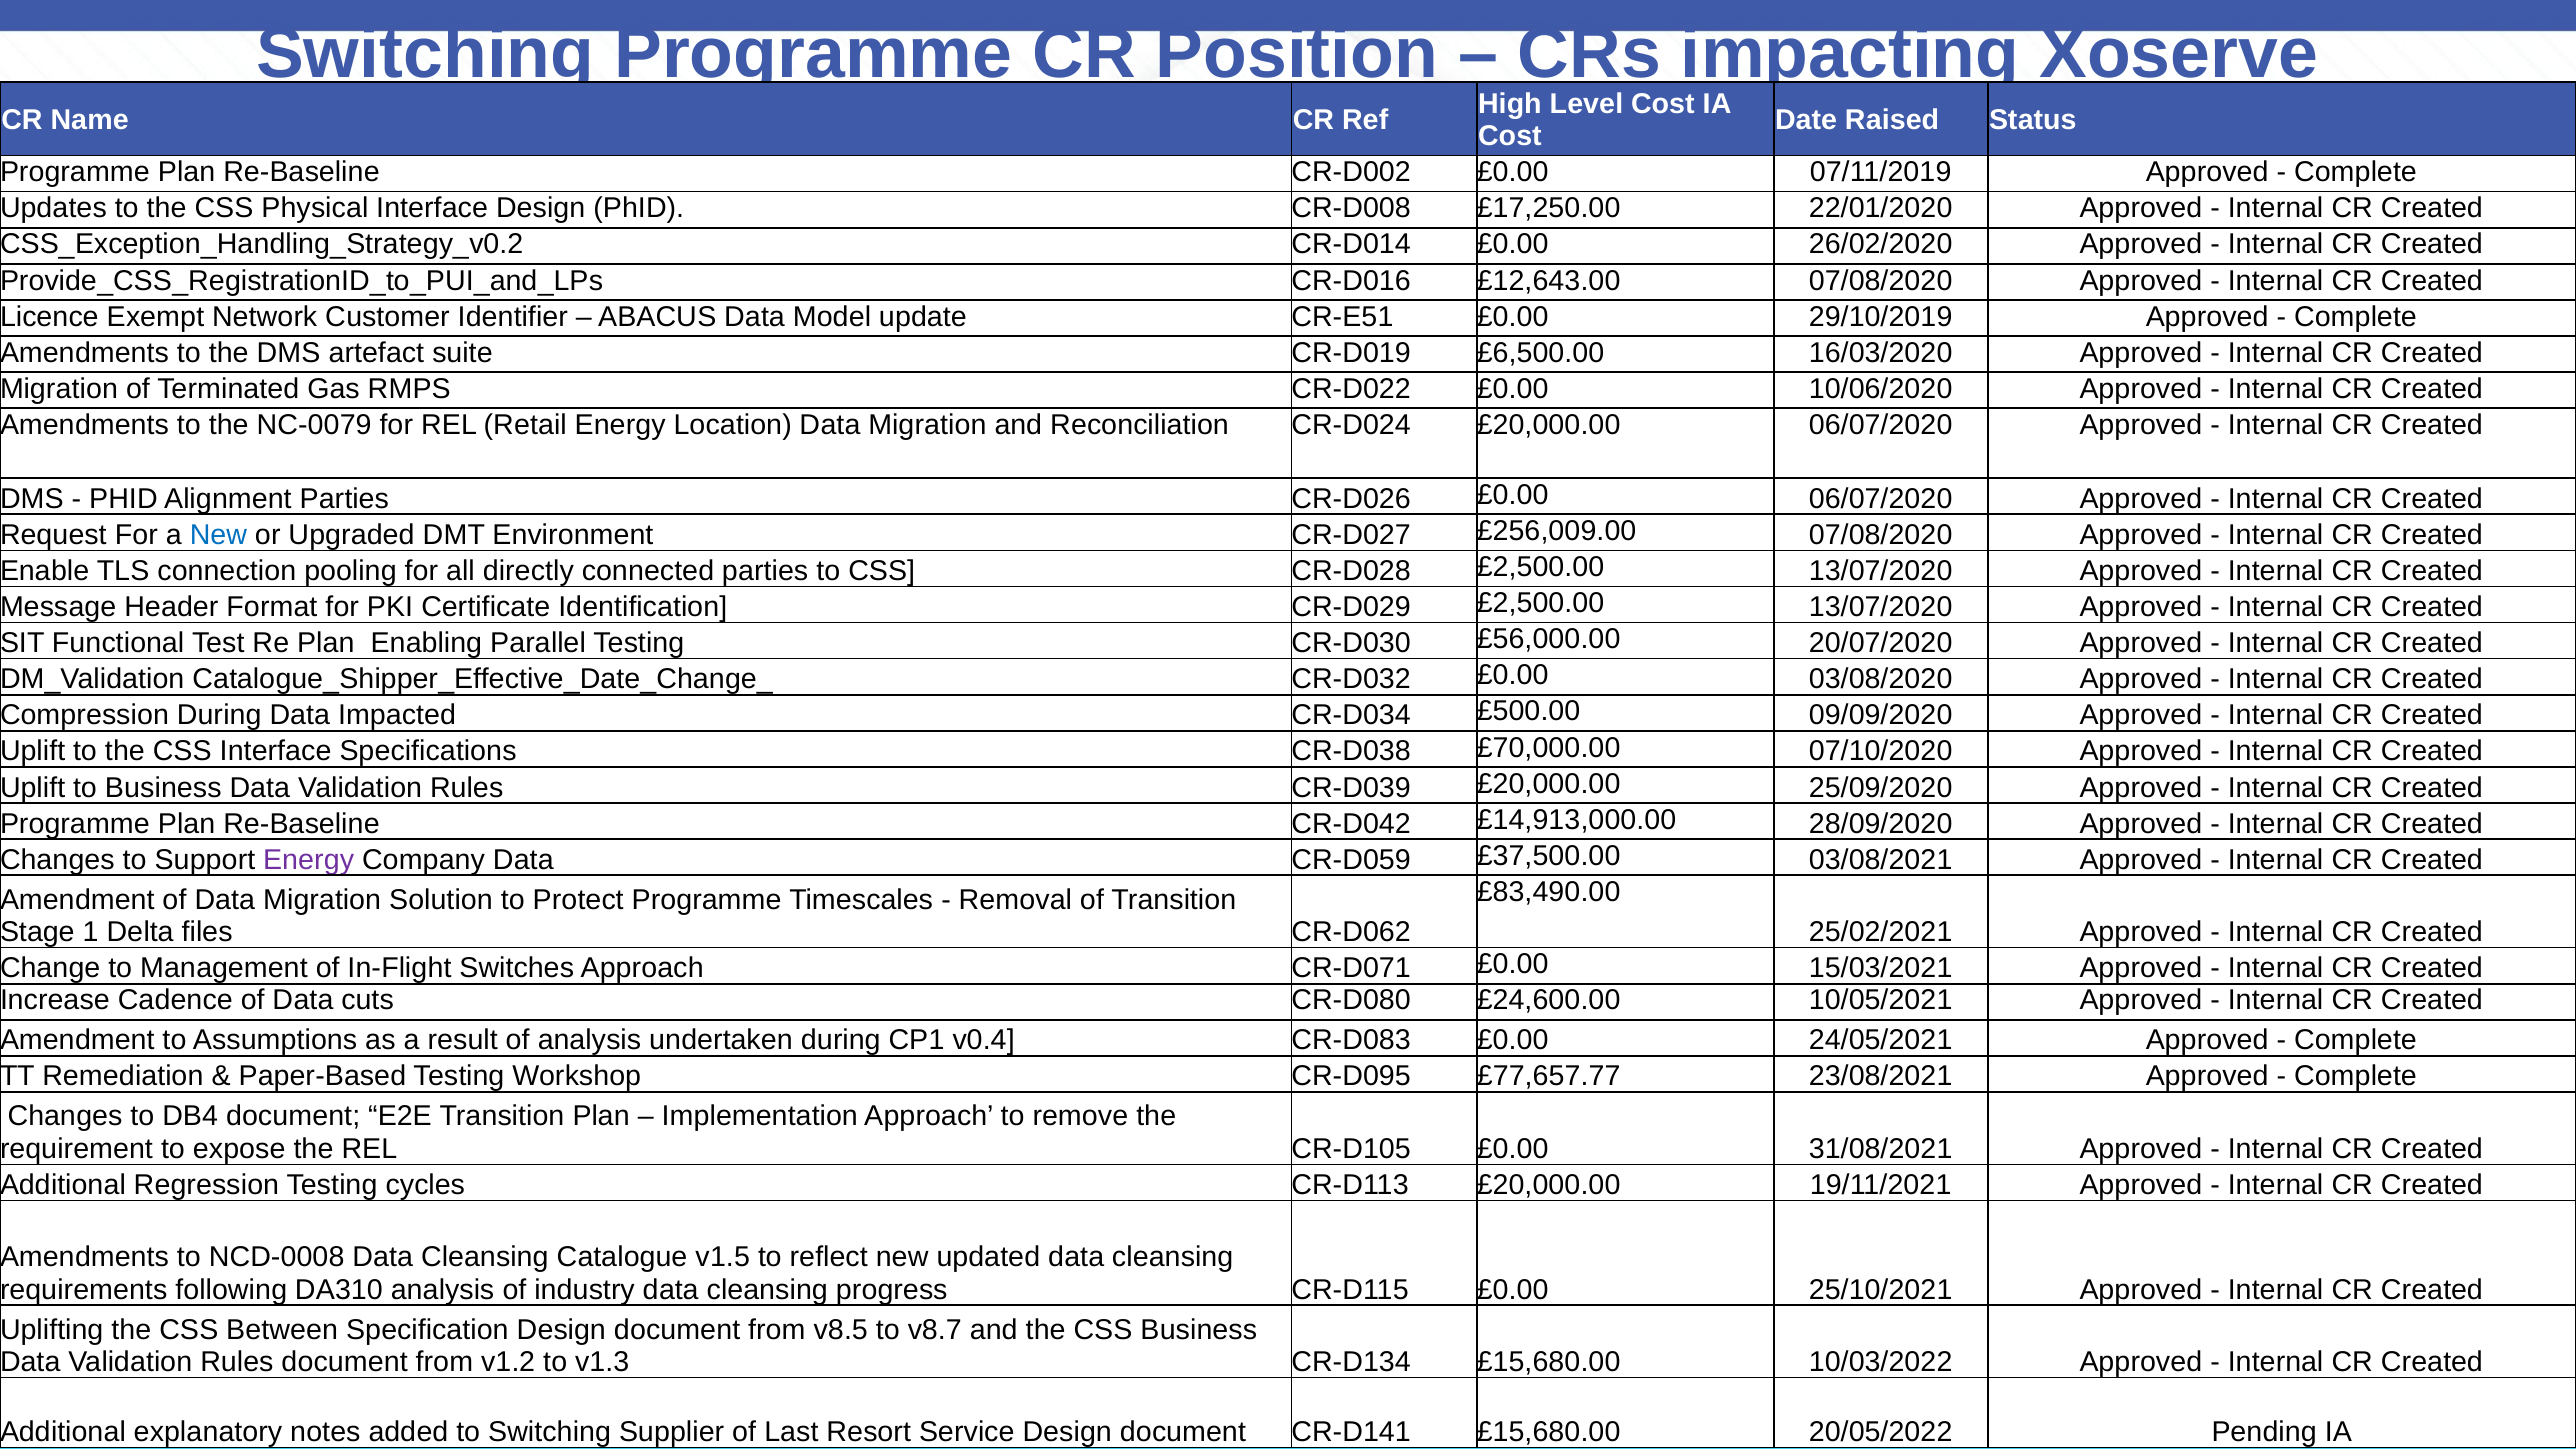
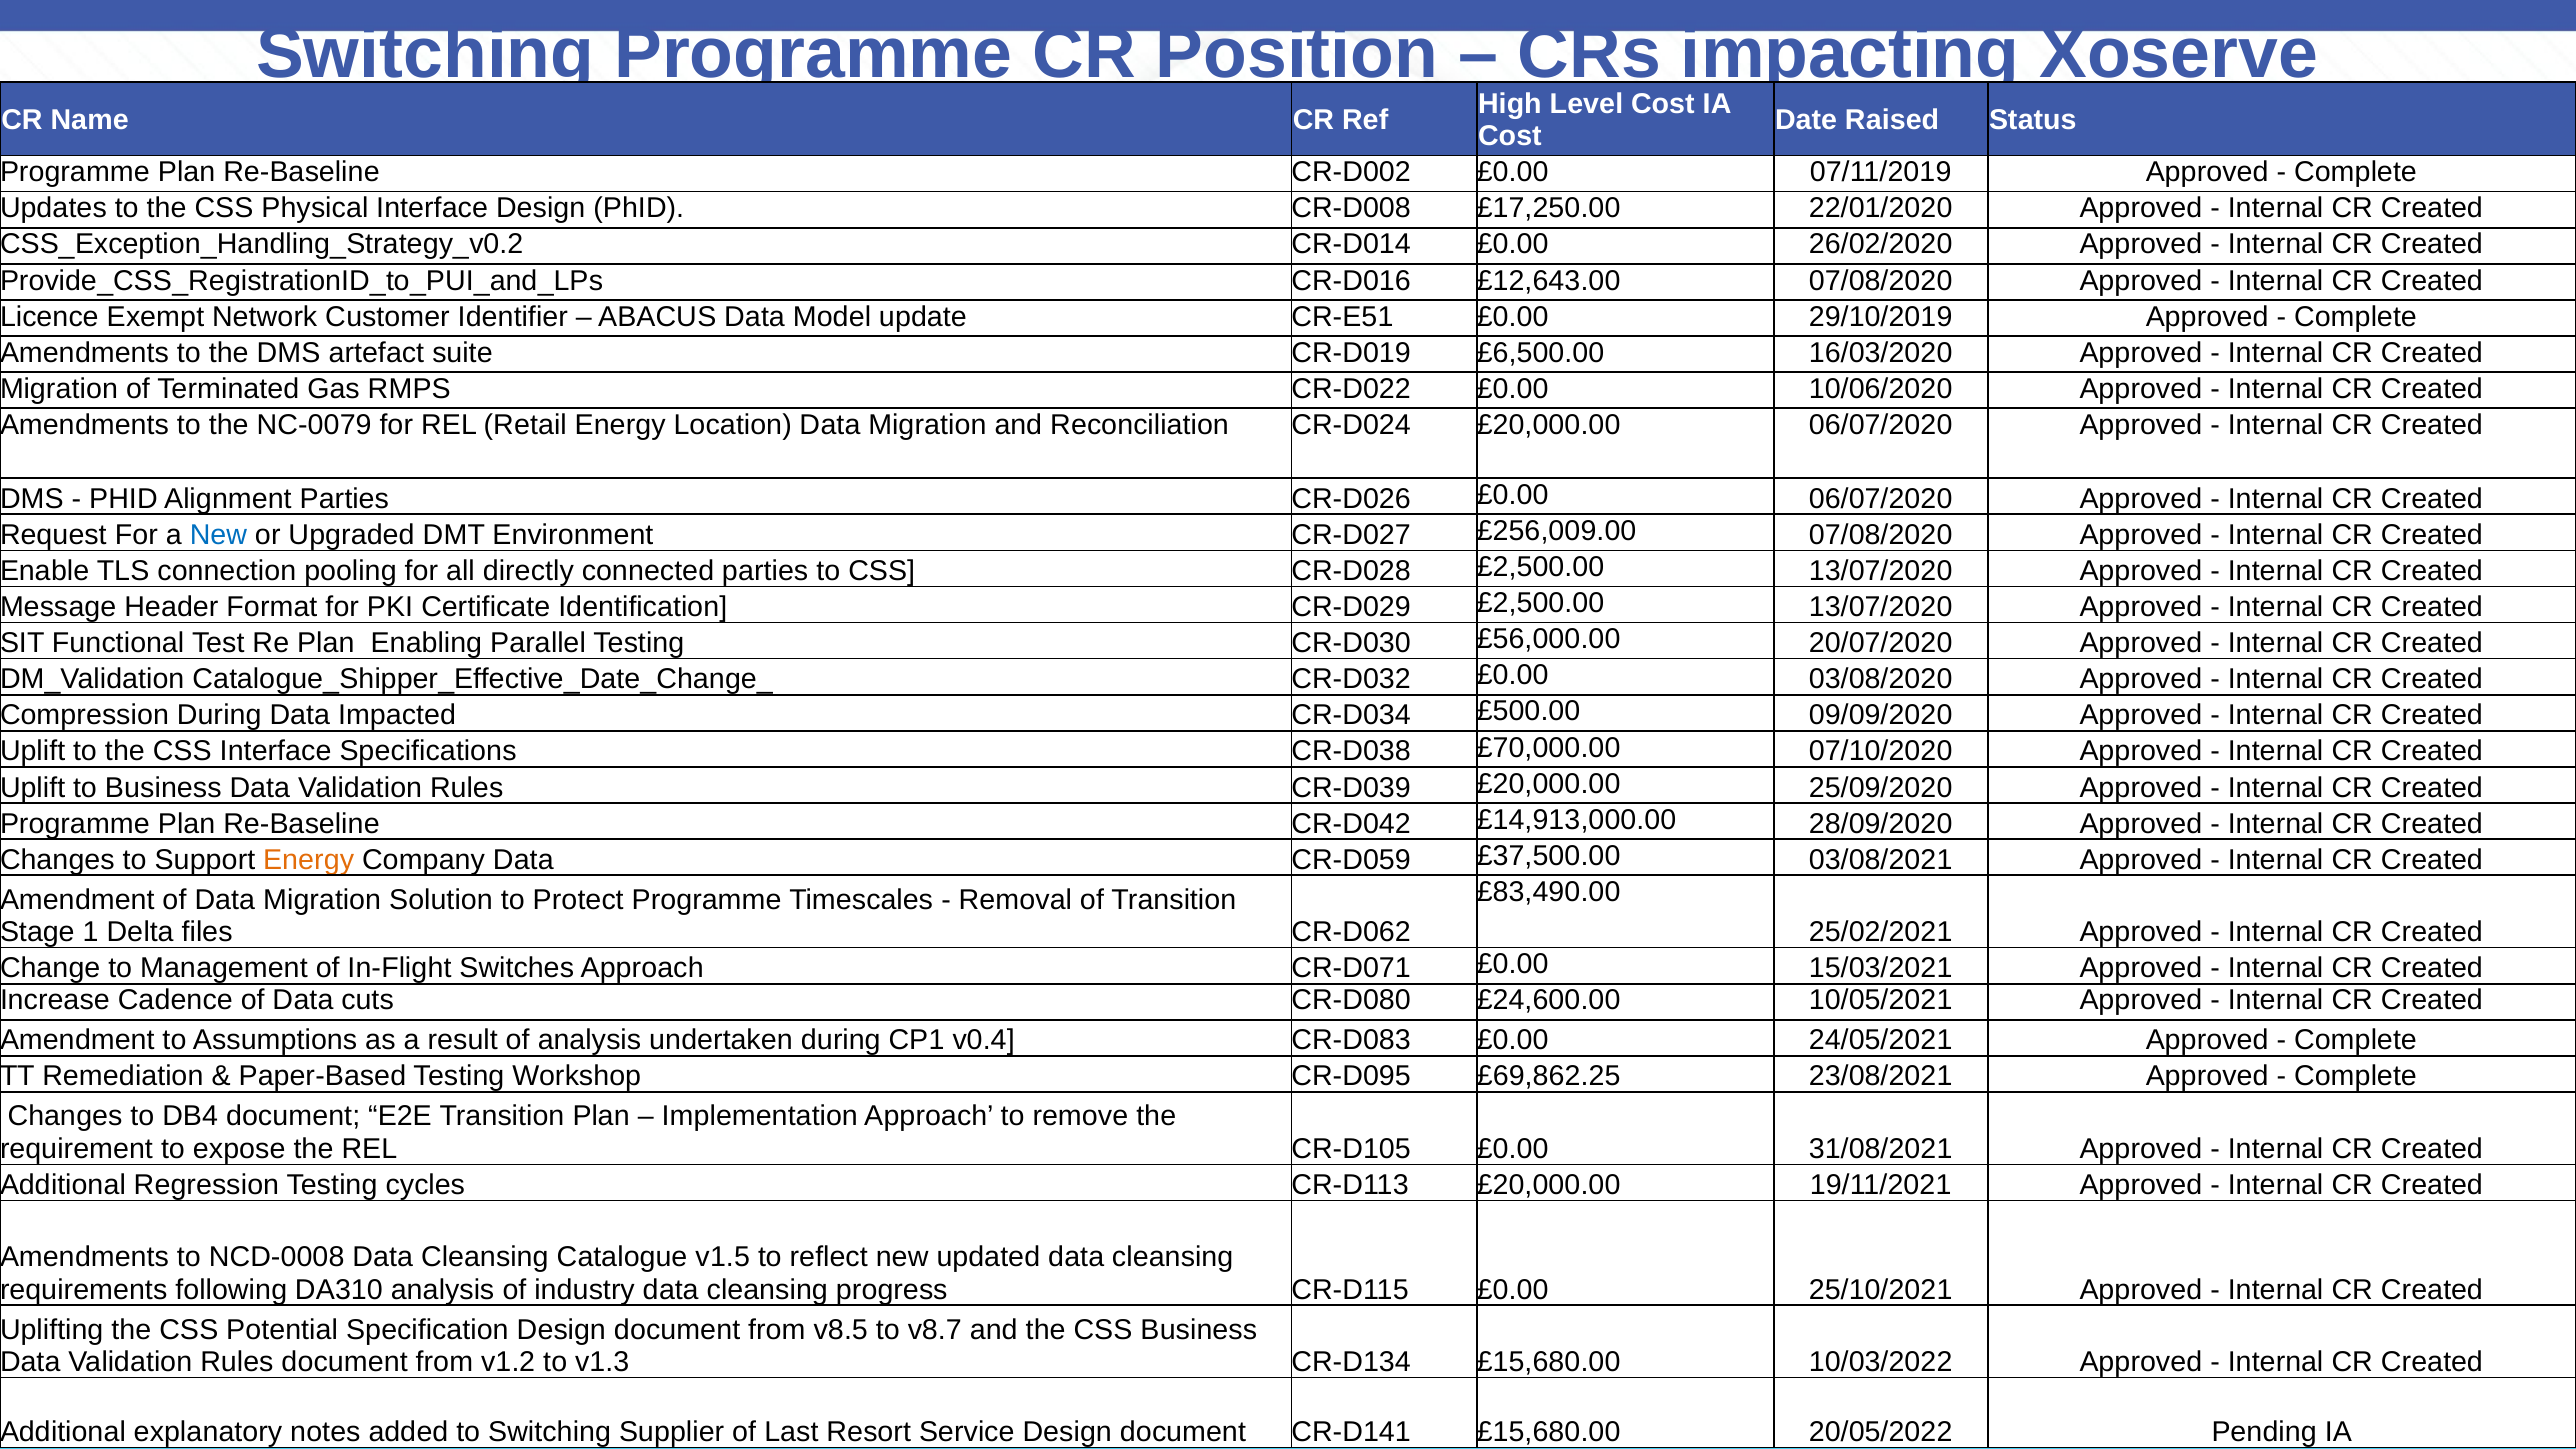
Energy colour: purple -> orange (309, 860)
£77,657.77: £77,657.77 -> £69,862.25 (1549, 1077)
Between: Between -> Potential (282, 1330)
